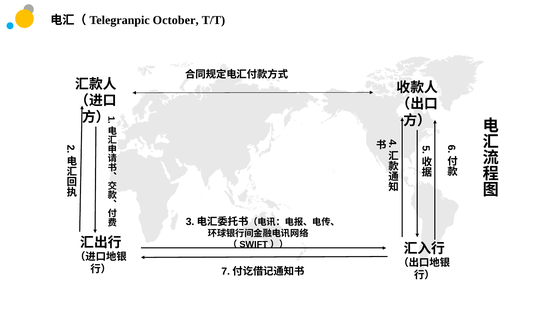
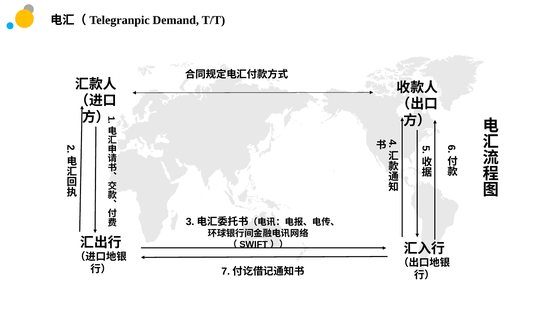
October: October -> Demand (176, 20)
